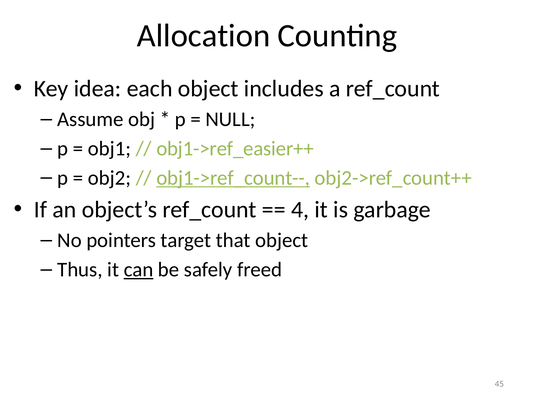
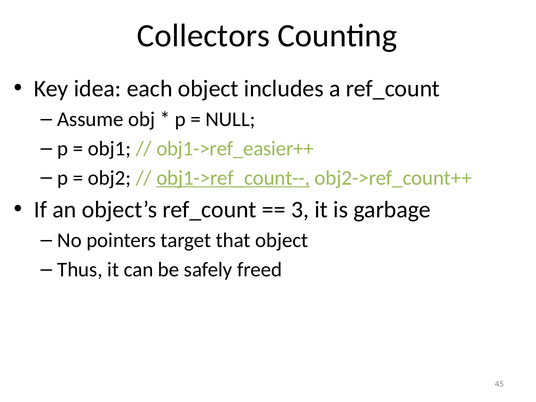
Allocation: Allocation -> Collectors (203, 36)
4: 4 -> 3 (300, 210)
can underline: present -> none (139, 270)
